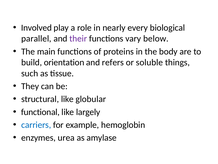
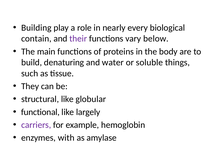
Involved: Involved -> Building (36, 28)
parallel: parallel -> contain (36, 39)
orientation: orientation -> denaturing (64, 62)
refers: refers -> water (113, 62)
carriers colour: blue -> purple (36, 125)
urea: urea -> with (66, 137)
